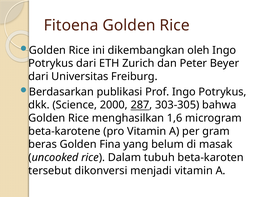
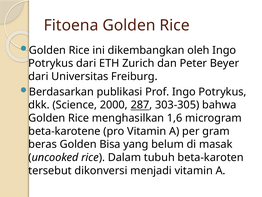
Fina: Fina -> Bisa (110, 144)
